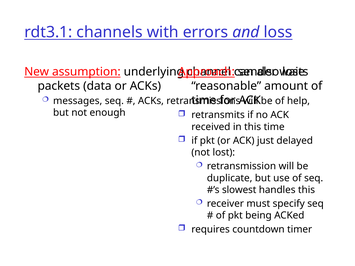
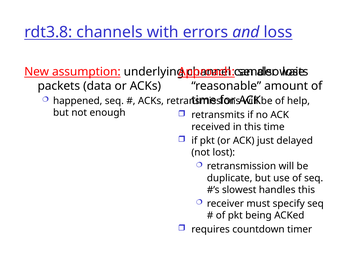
rdt3.1: rdt3.1 -> rdt3.8 (48, 32)
messages: messages -> happened (78, 101)
